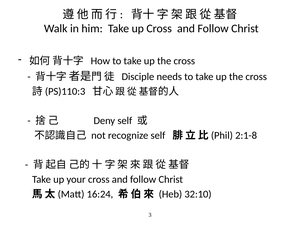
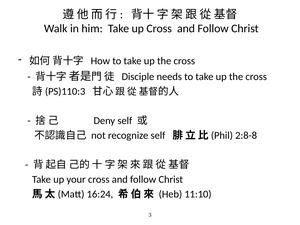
2:1-8: 2:1-8 -> 2:8-8 (246, 135)
32:10: 32:10 -> 11:10 (198, 194)
